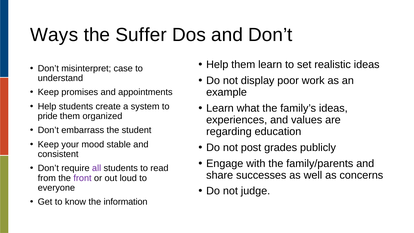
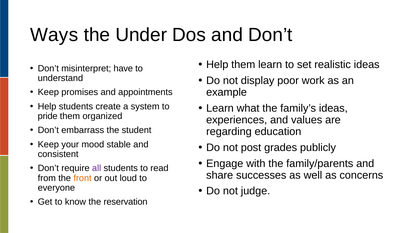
Suffer: Suffer -> Under (141, 35)
case: case -> have (123, 68)
front colour: purple -> orange (83, 178)
information: information -> reservation (126, 202)
